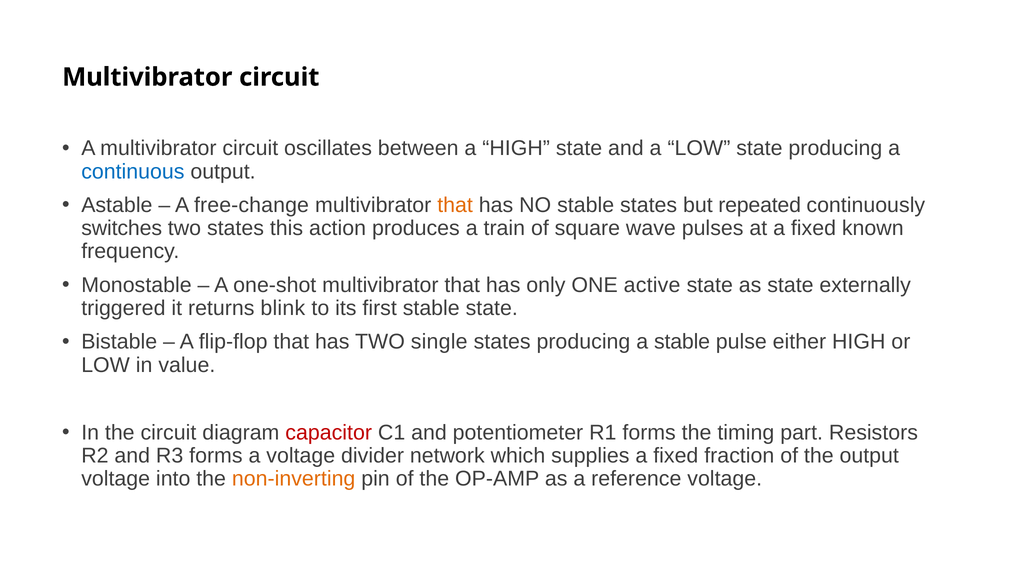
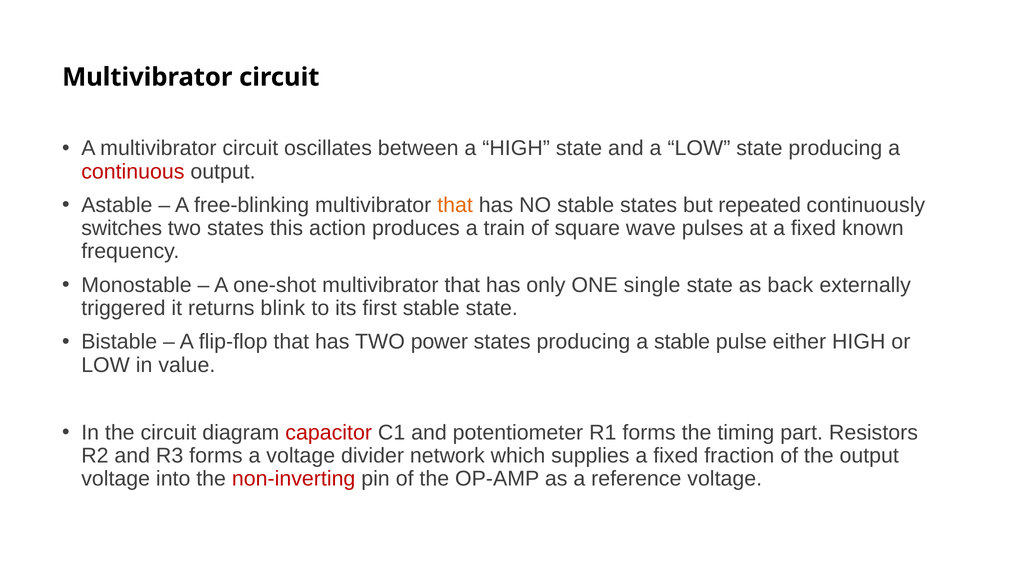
continuous colour: blue -> red (133, 171)
free-change: free-change -> free-blinking (252, 205)
active: active -> single (652, 285)
as state: state -> back (790, 285)
single: single -> power (439, 342)
non-inverting colour: orange -> red (294, 479)
